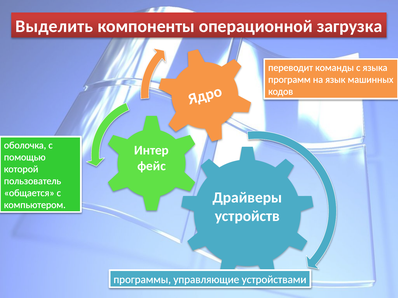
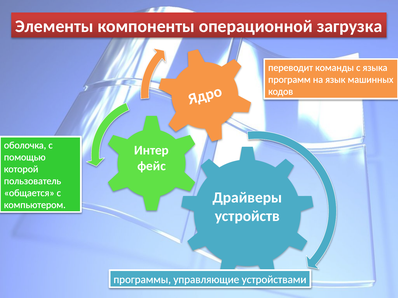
Выделить: Выделить -> Элементы (54, 26)
